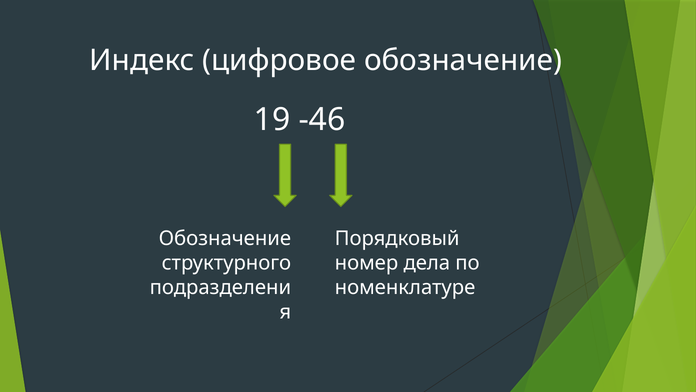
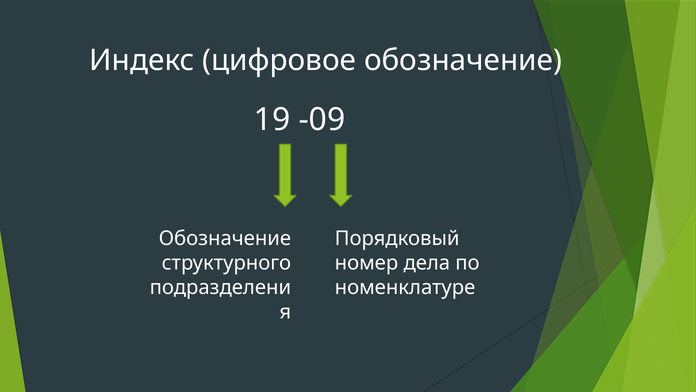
-46: -46 -> -09 (322, 120)
